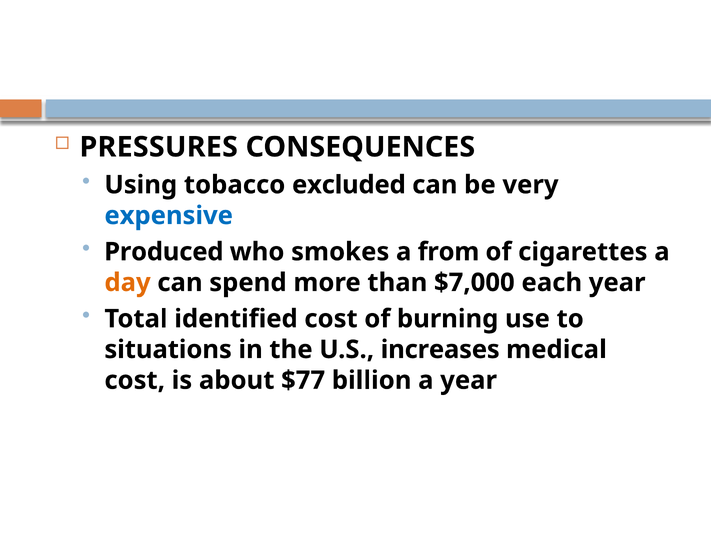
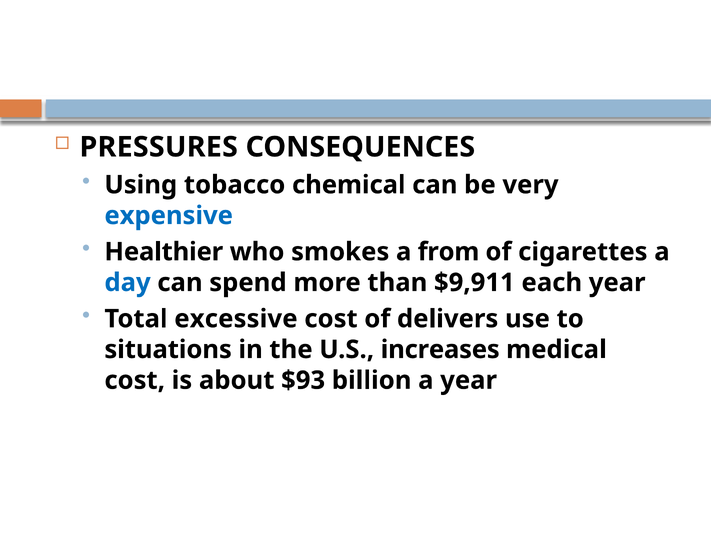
excluded: excluded -> chemical (349, 185)
Produced: Produced -> Healthier (164, 252)
day colour: orange -> blue (128, 283)
$7,000: $7,000 -> $9,911 (474, 283)
identified: identified -> excessive (236, 319)
burning: burning -> delivers (448, 319)
$77: $77 -> $93 (303, 381)
